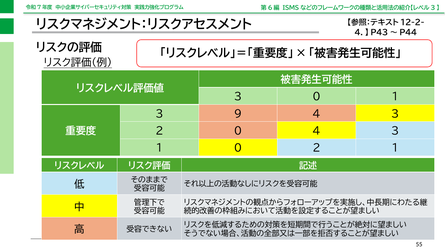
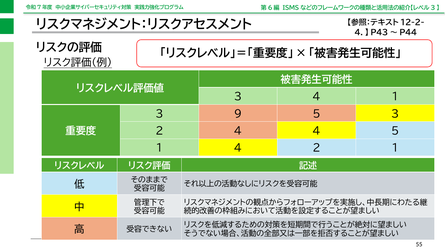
3 0: 0 -> 4 (317, 97)
9 4: 4 -> 5 (317, 114)
2 0: 0 -> 4 (238, 131)
3: 3 -> 5 (395, 131)
1 0: 0 -> 4 (238, 148)
